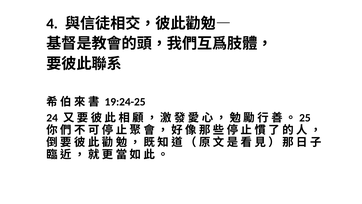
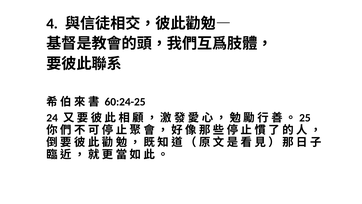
19:24-25: 19:24-25 -> 60:24-25 (125, 102)
